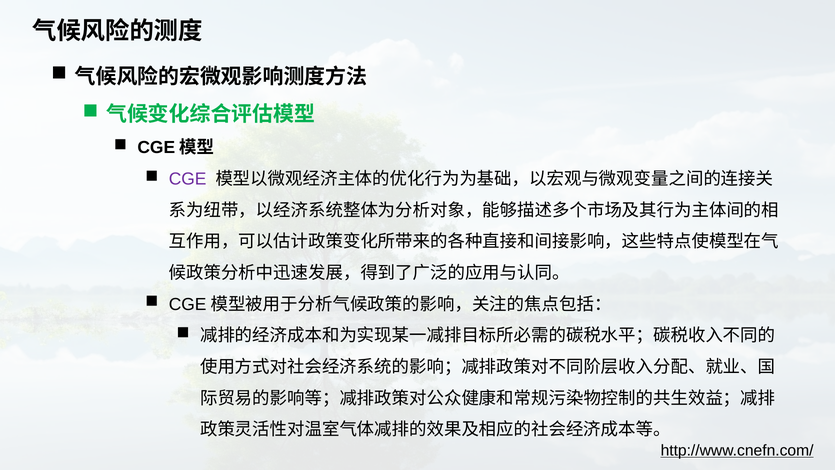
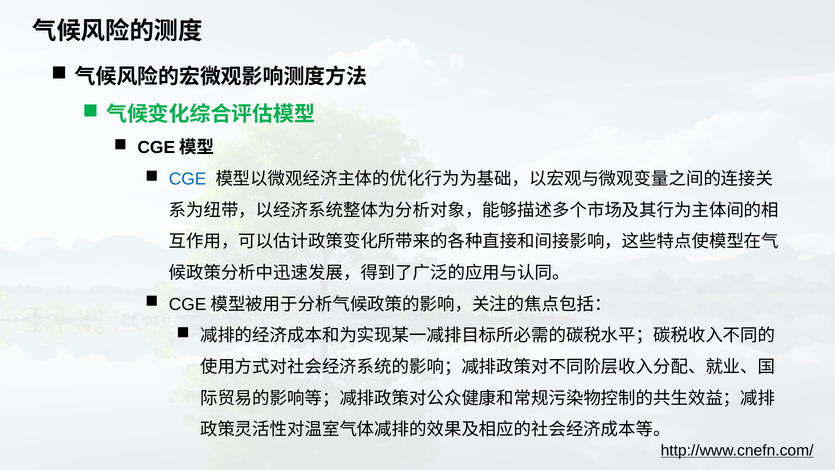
CGE colour: purple -> blue (188, 179)
